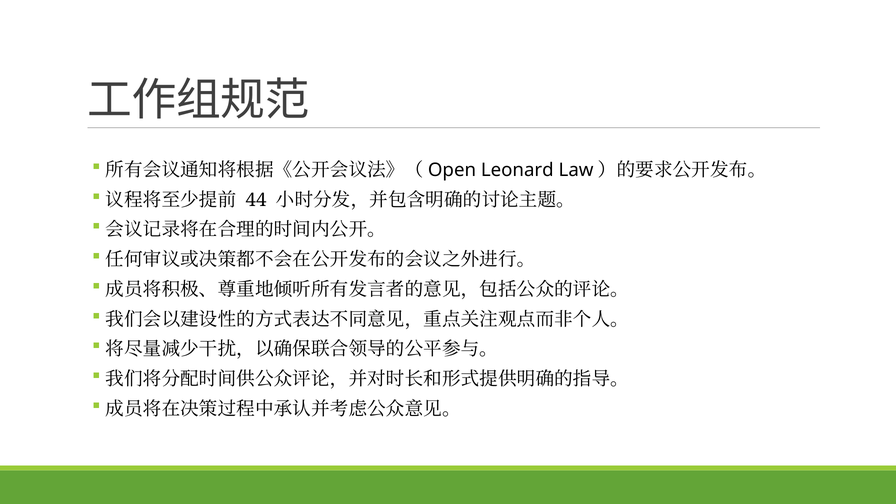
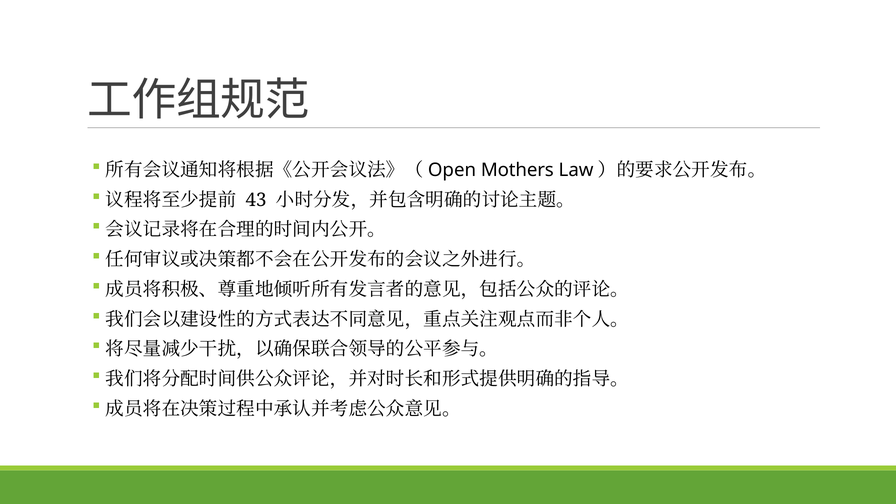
Leonard: Leonard -> Mothers (517, 170)
44: 44 -> 43 (256, 200)
